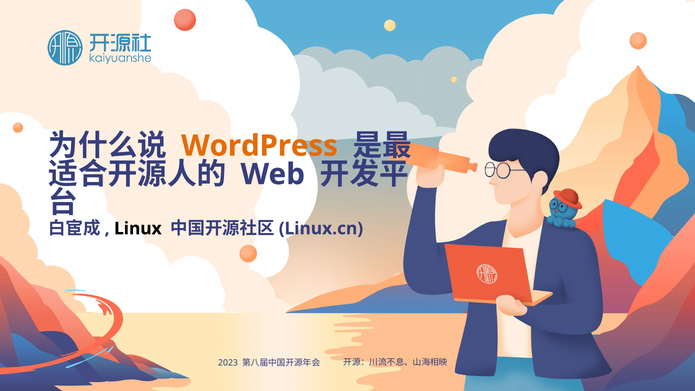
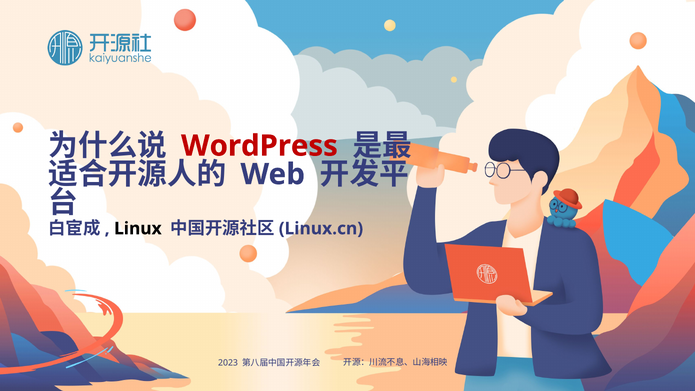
WordPress colour: orange -> red (259, 146)
